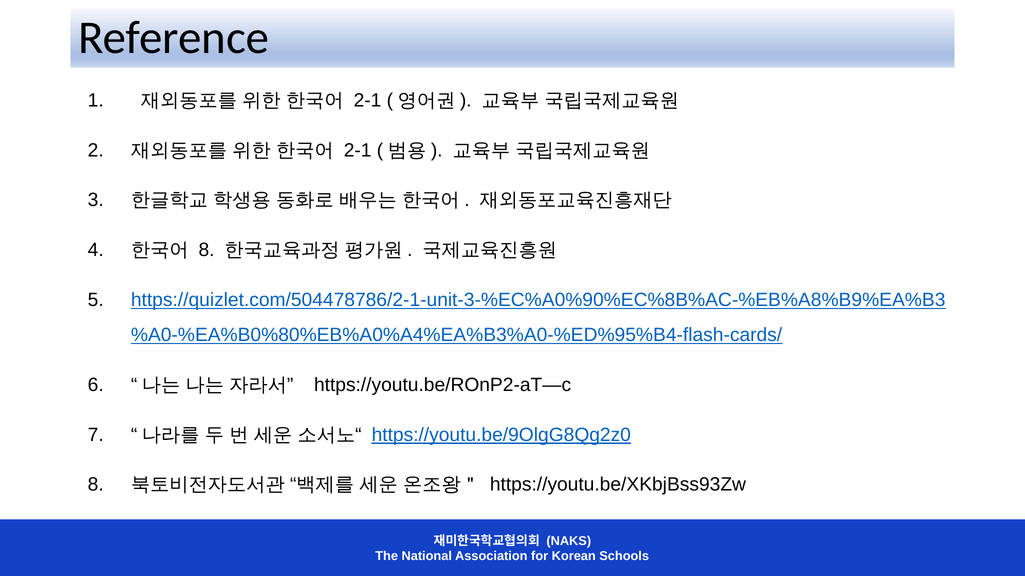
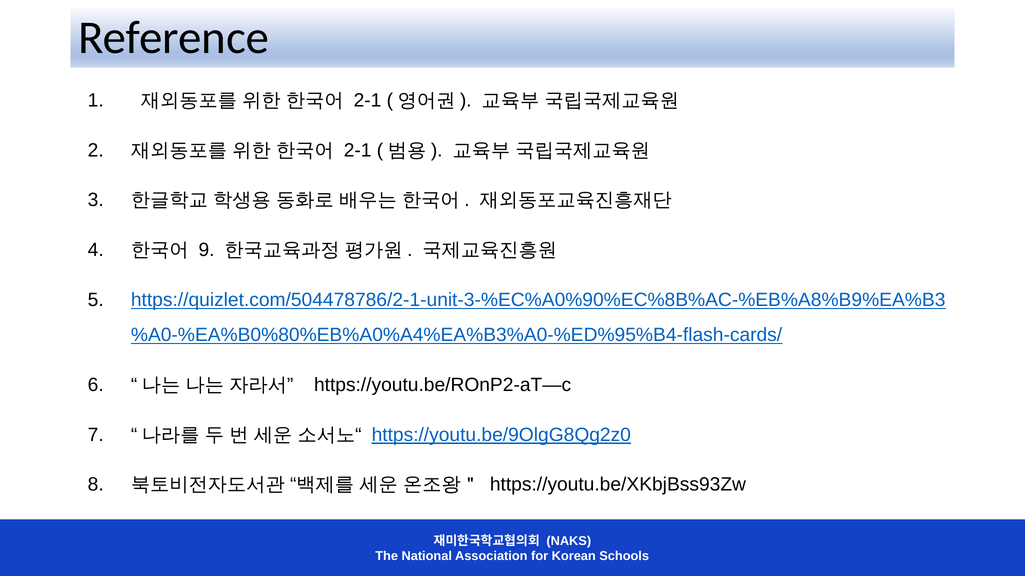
8: 8 -> 9 (207, 250)
